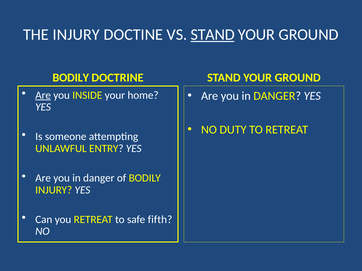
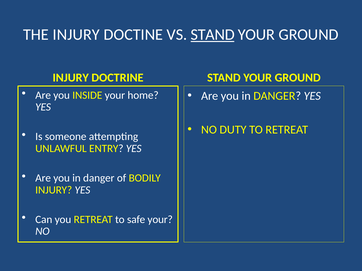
BODILY: BODILY -> INJURY (71, 78)
Are underline: present -> none (43, 95)
safe fifth: fifth -> your (160, 220)
